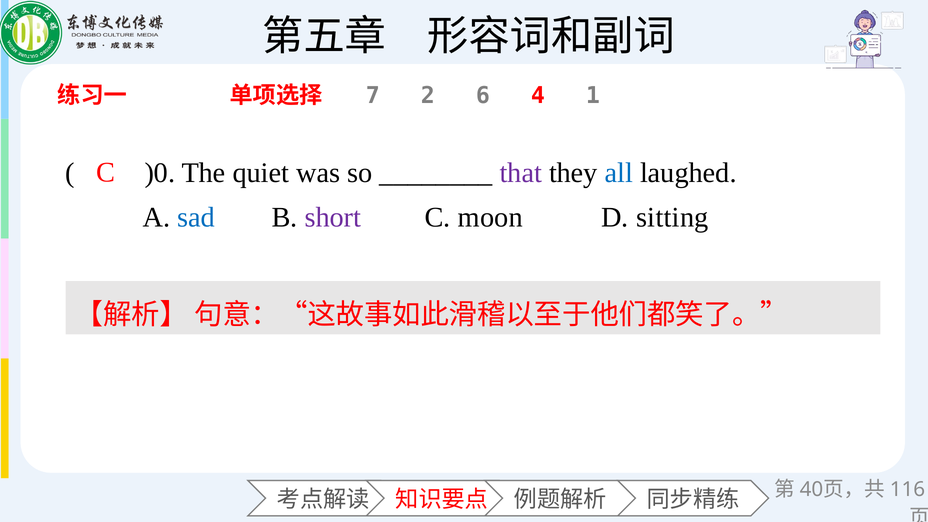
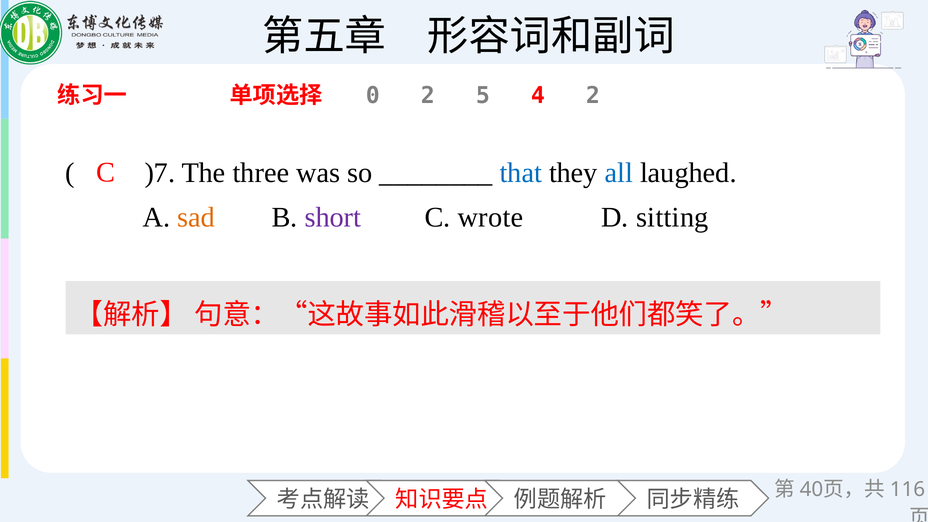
7: 7 -> 0 (373, 96)
6: 6 -> 5 (483, 96)
4 1: 1 -> 2 (593, 96)
)0: )0 -> )7 (160, 173)
quiet: quiet -> three (261, 173)
that colour: purple -> blue (521, 173)
sad colour: blue -> orange (196, 217)
moon: moon -> wrote (490, 217)
